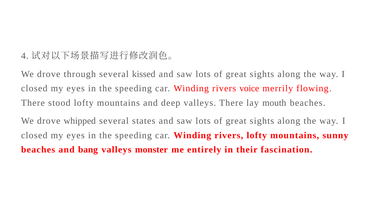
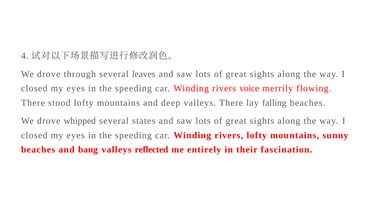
kissed: kissed -> leaves (144, 74)
mouth: mouth -> falling (274, 103)
monster: monster -> reflected (152, 150)
